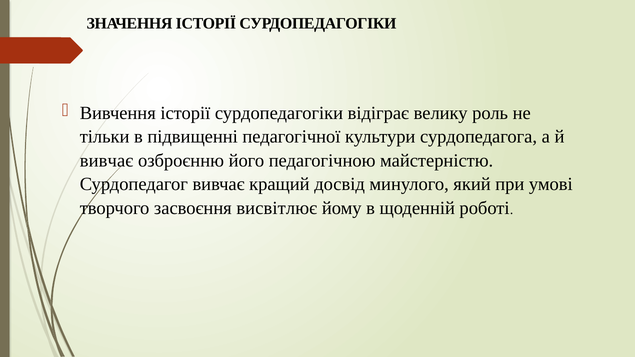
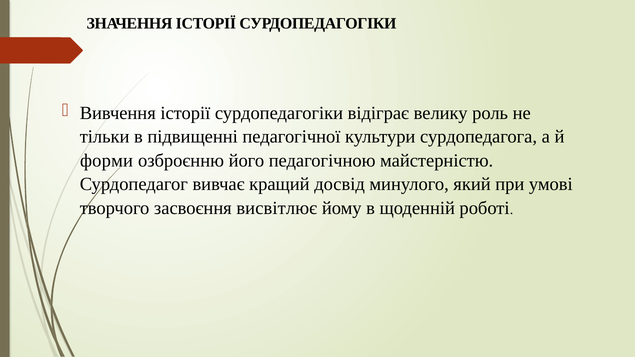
вивчає: вивчає -> форми (107, 161)
